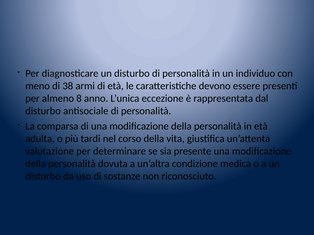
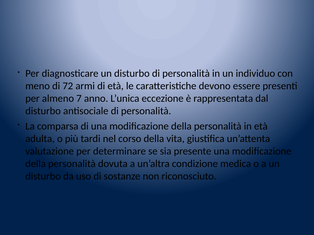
38: 38 -> 72 (68, 86)
8: 8 -> 7 (79, 99)
